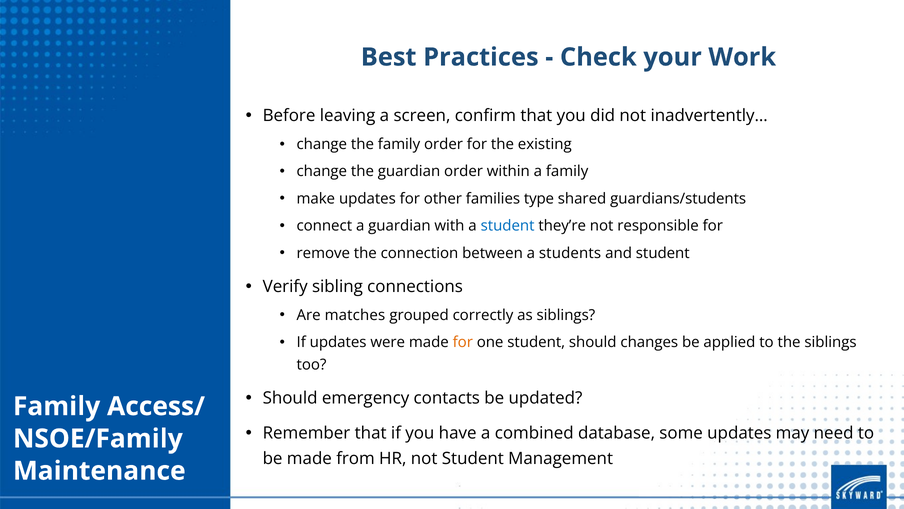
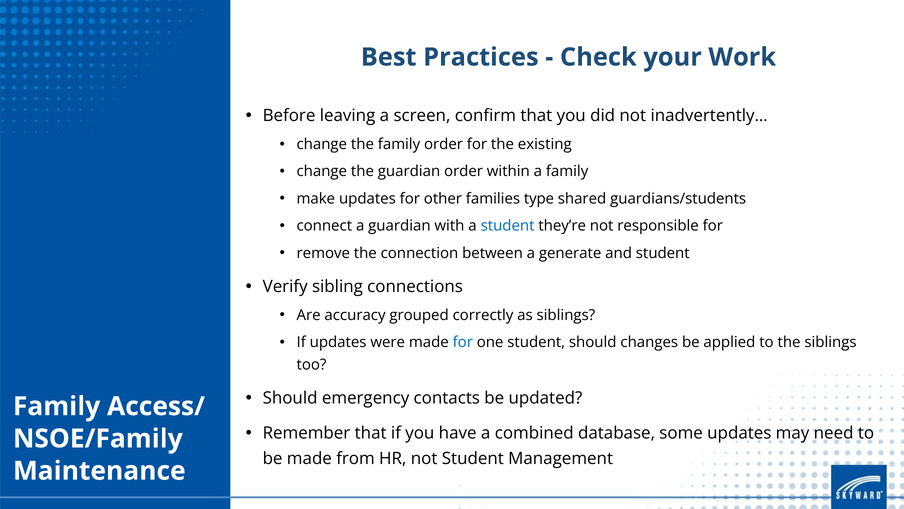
students: students -> generate (570, 253)
matches: matches -> accuracy (355, 315)
for colour: orange -> blue (463, 342)
